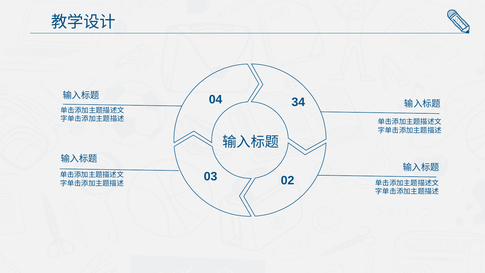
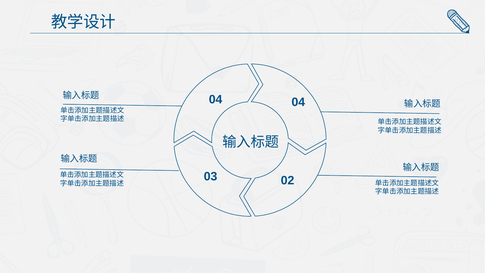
04 34: 34 -> 04 (298, 102)
